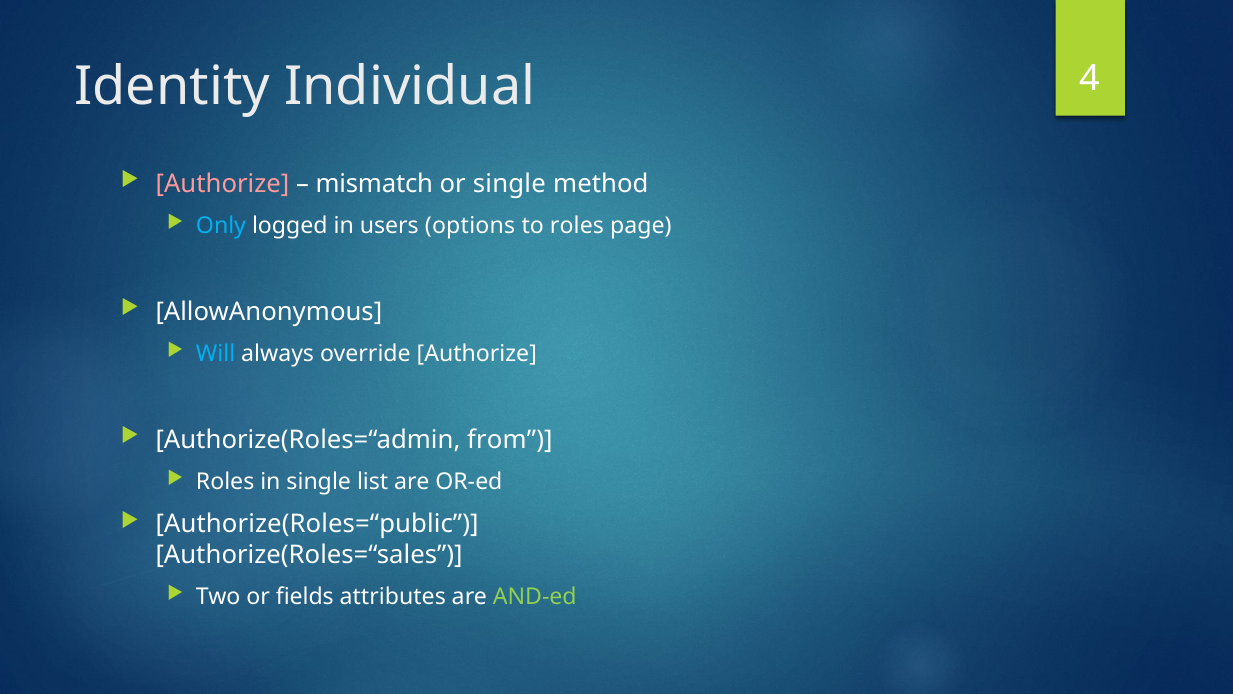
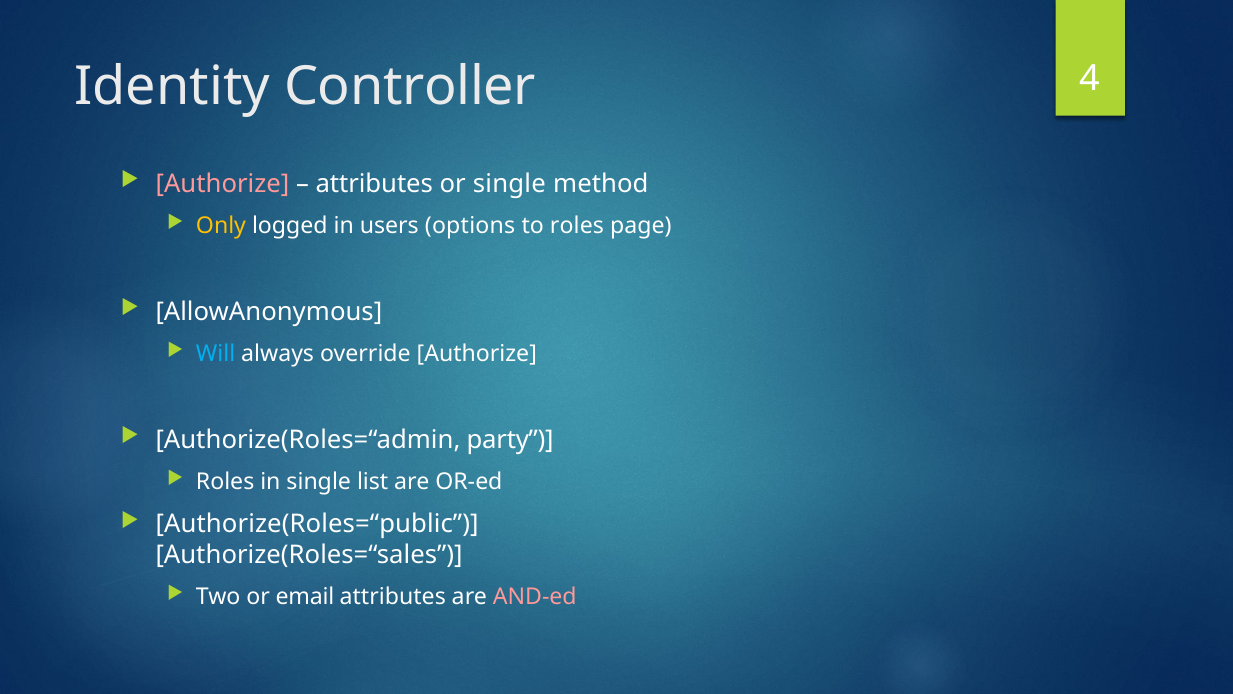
Individual: Individual -> Controller (410, 87)
mismatch: mismatch -> attributes (374, 183)
Only colour: light blue -> yellow (221, 225)
from: from -> party (510, 440)
fields: fields -> email (305, 597)
AND-ed colour: light green -> pink (535, 597)
